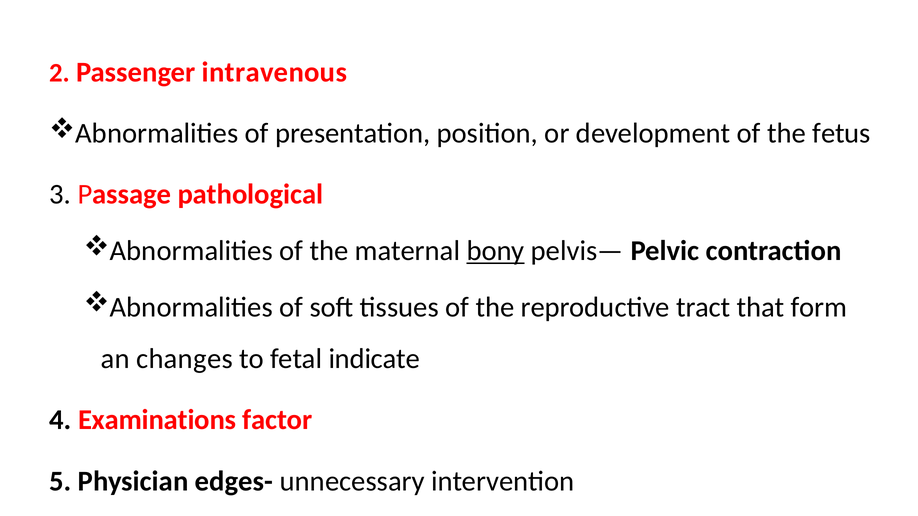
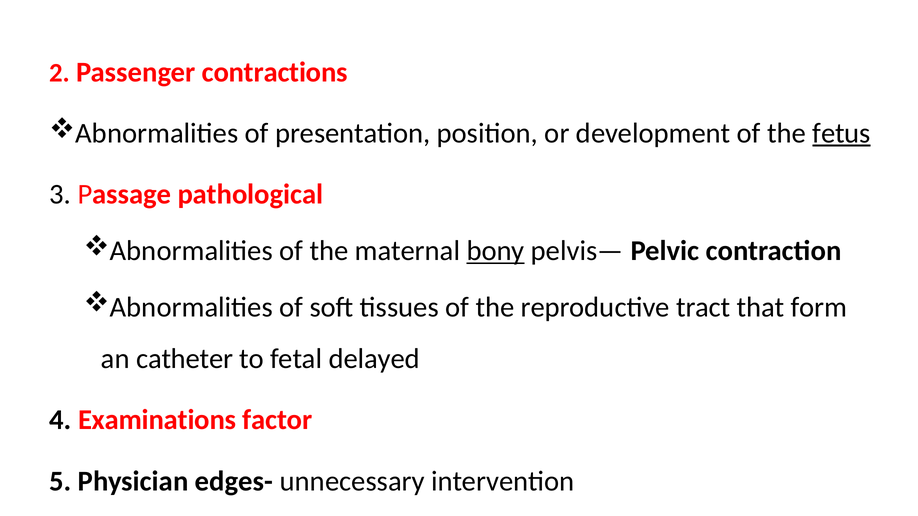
intravenous: intravenous -> contractions (275, 72)
fetus underline: none -> present (842, 133)
changes: changes -> catheter (185, 359)
indicate: indicate -> delayed (374, 359)
